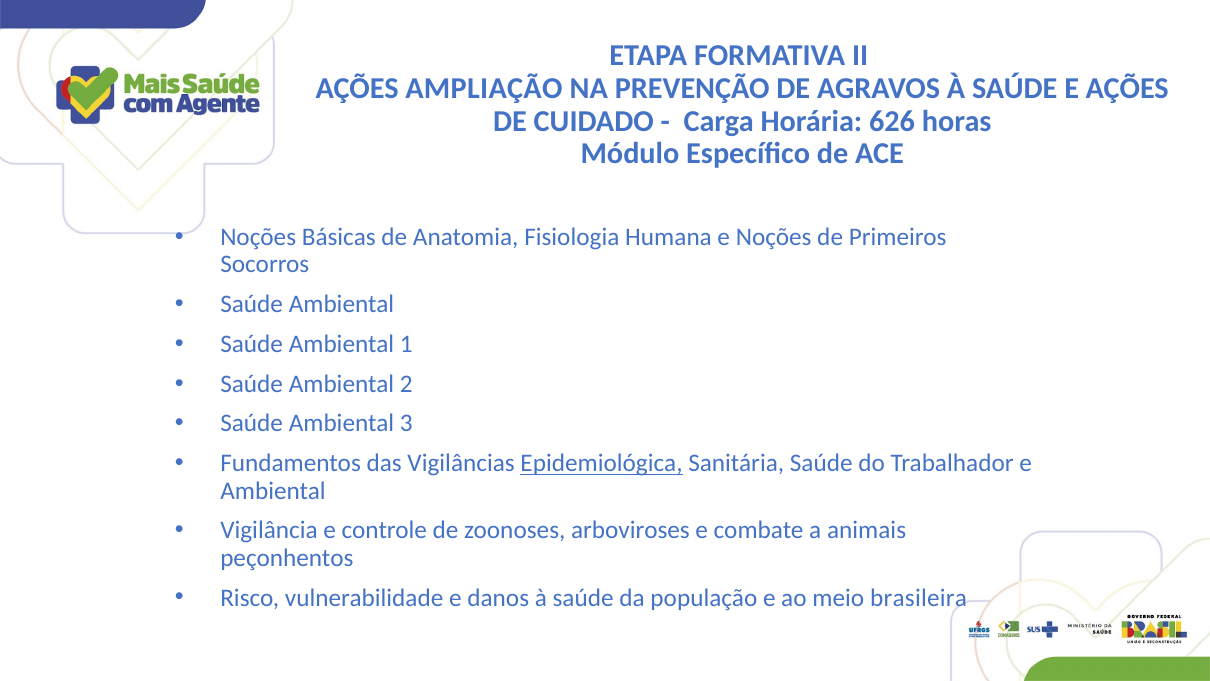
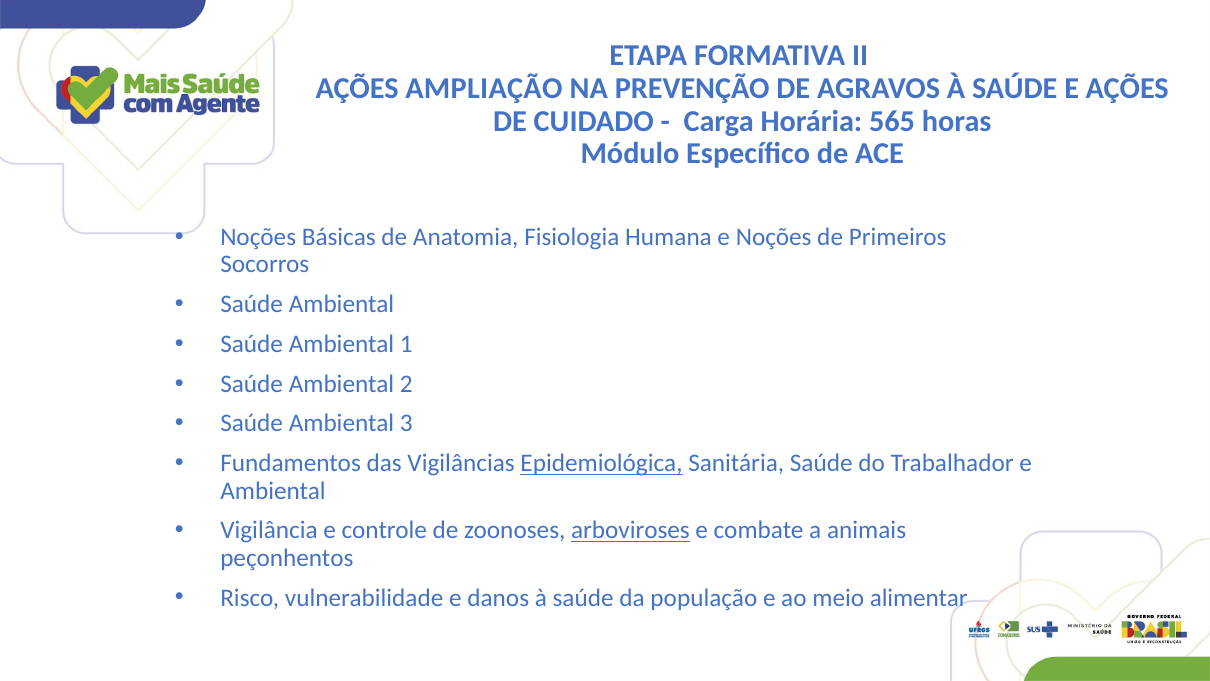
626: 626 -> 565 (892, 121)
arboviroses underline: none -> present (630, 530)
brasileira: brasileira -> alimentar (919, 597)
